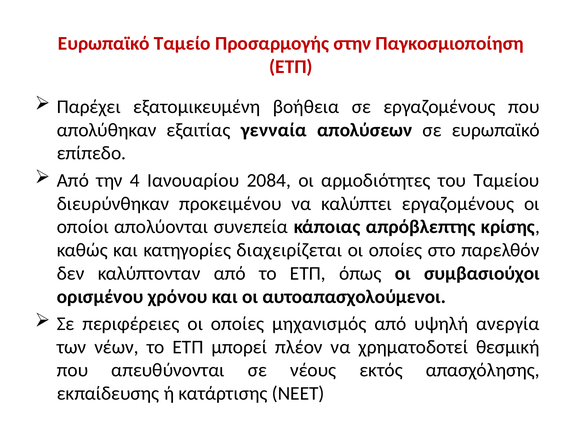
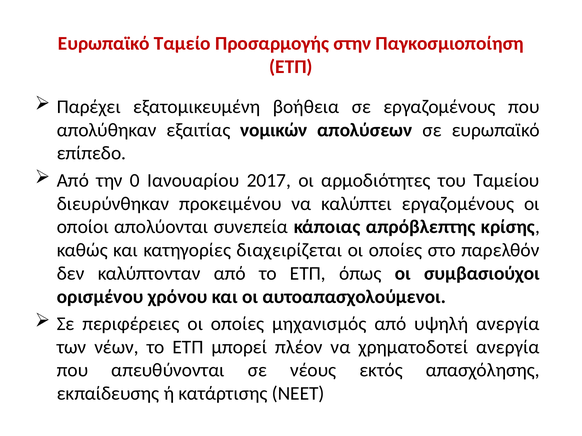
γενναία: γενναία -> νομικών (274, 130)
4: 4 -> 0 (135, 181)
2084: 2084 -> 2017 (269, 181)
χρηματοδοτεί θεσμική: θεσμική -> ανεργία (508, 347)
